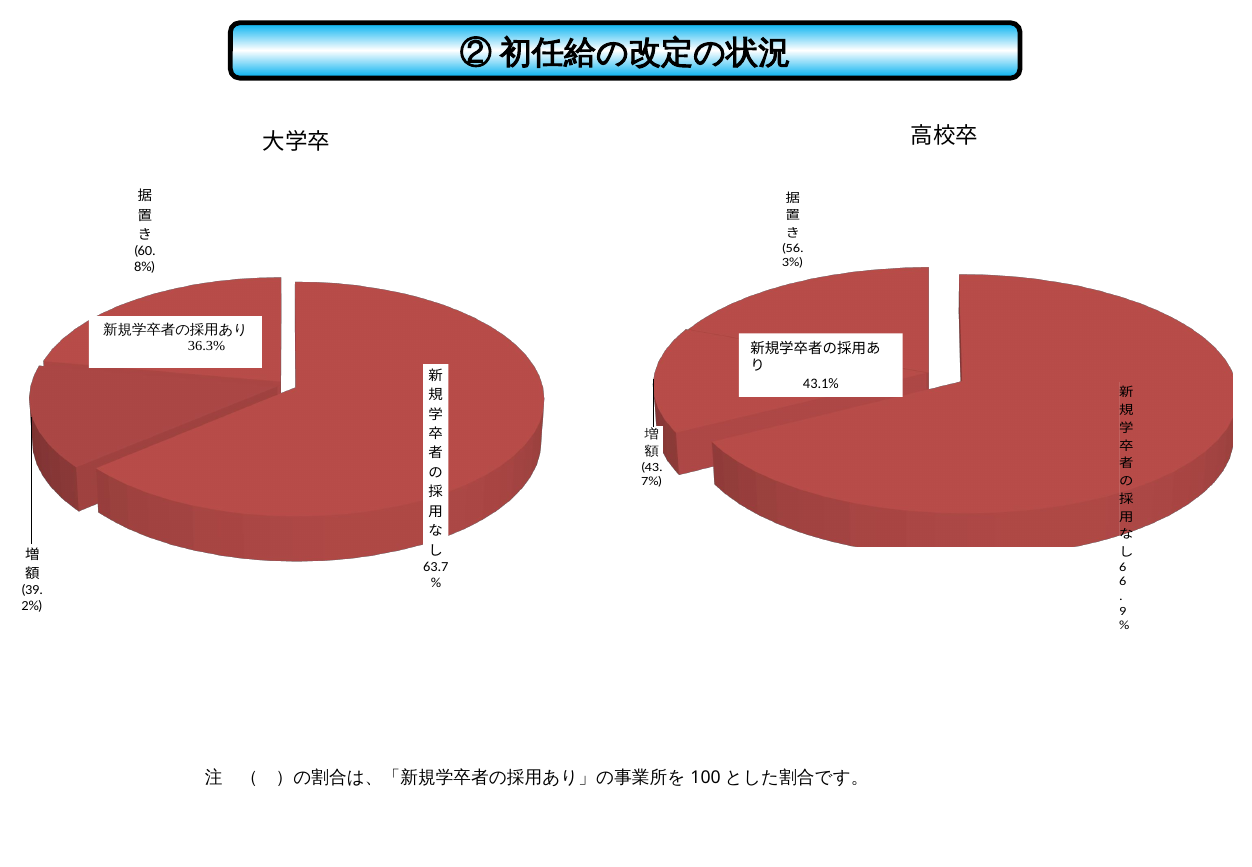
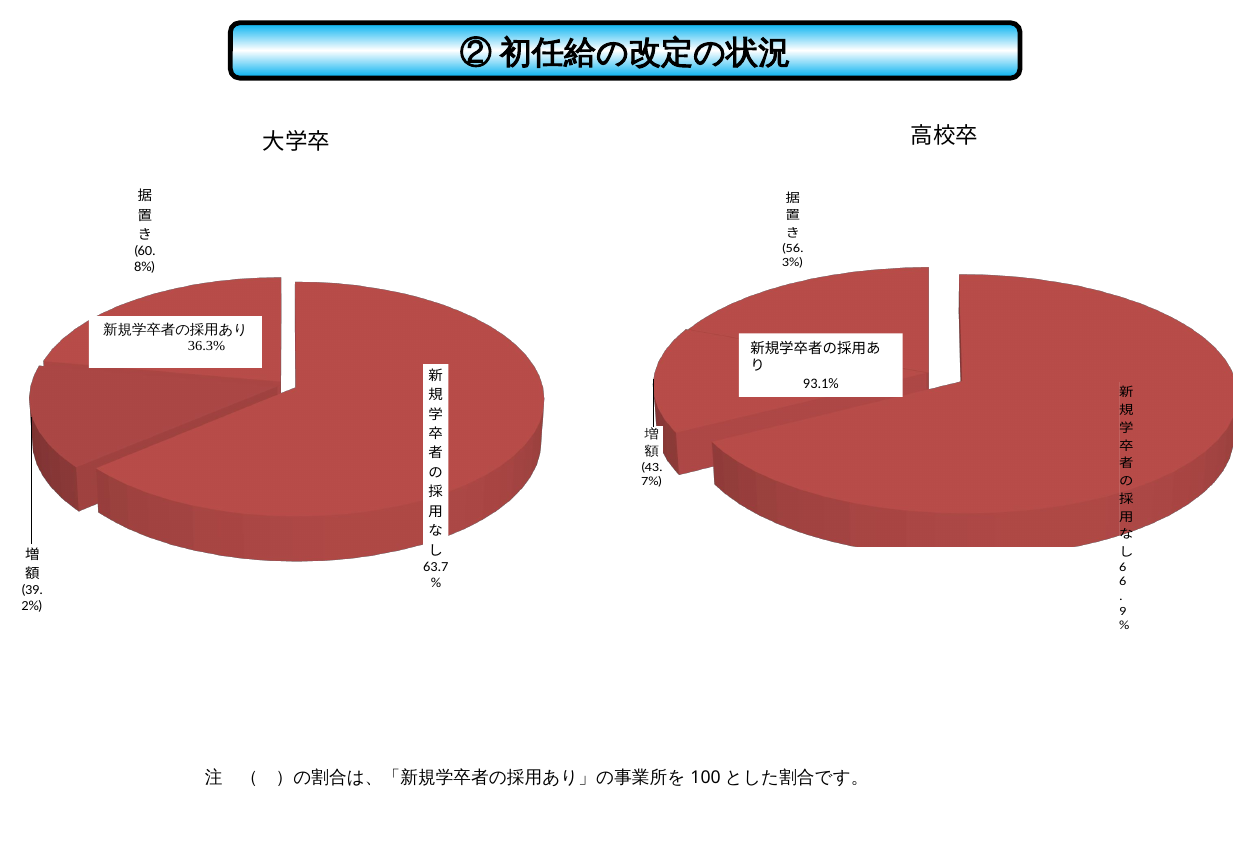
43.1%: 43.1% -> 93.1% (821, 383)
